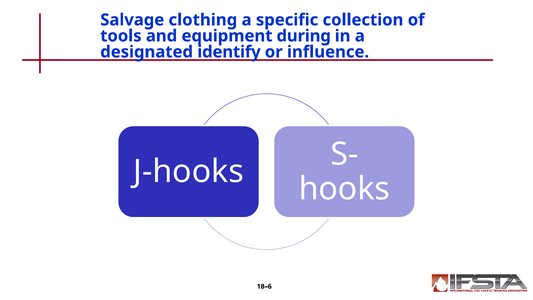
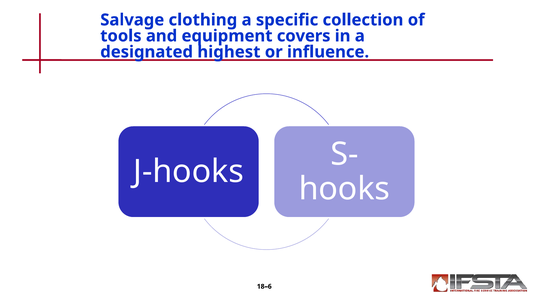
during: during -> covers (304, 36)
identify: identify -> highest (229, 52)
